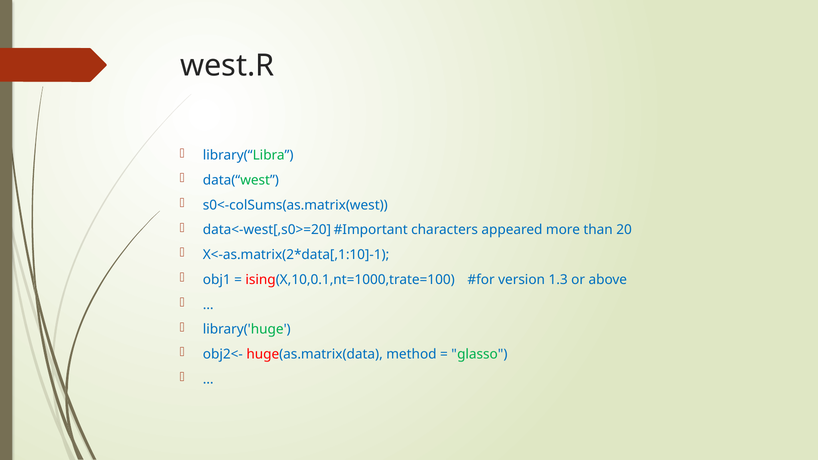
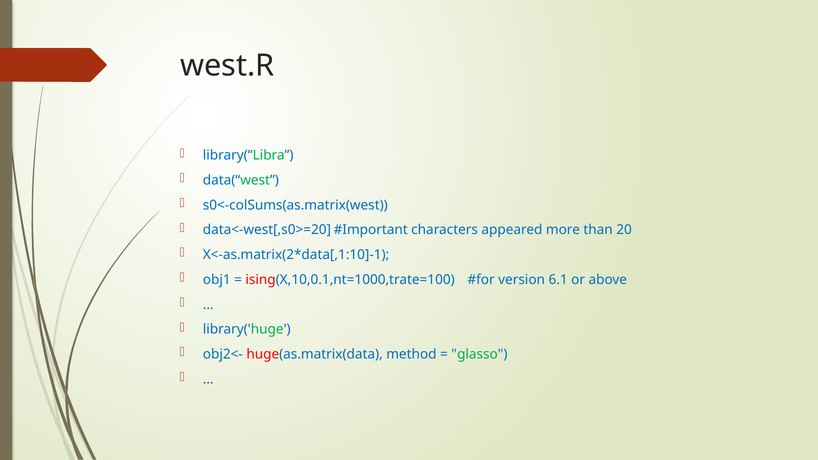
1.3: 1.3 -> 6.1 (558, 280)
